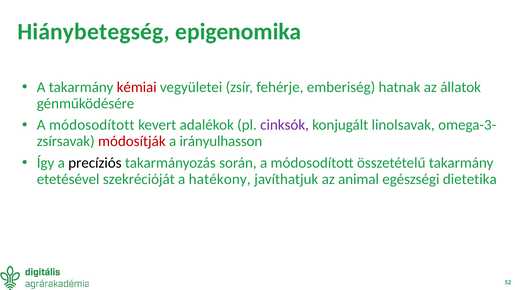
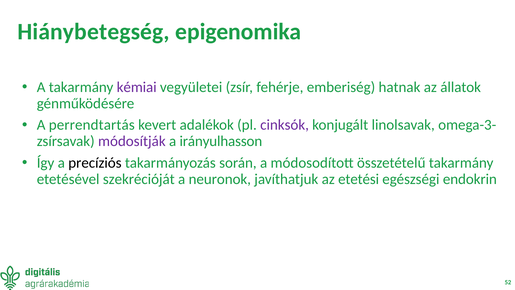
kémiai colour: red -> purple (137, 87)
módosodított: módosodított -> perrendtartás (92, 125)
módosítják colour: red -> purple (132, 141)
hatékony: hatékony -> neuronok (220, 179)
animal: animal -> etetési (359, 179)
dietetika: dietetika -> endokrin (470, 179)
